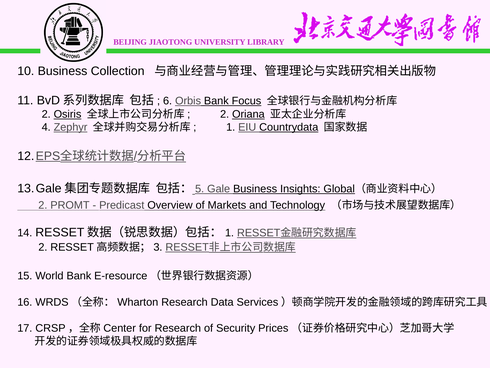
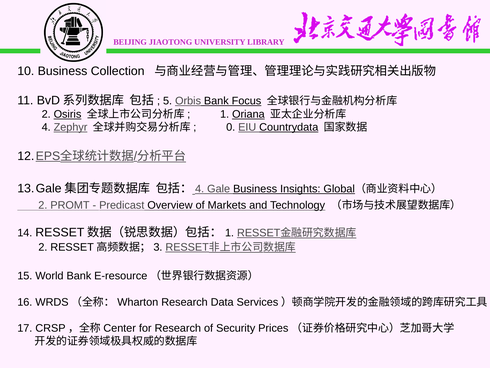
6: 6 -> 5 (168, 101)
2: 2 -> 1 (225, 114)
1: 1 -> 0 (231, 127)
5: 5 -> 4 (200, 189)
